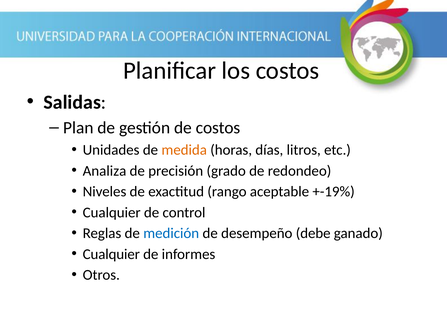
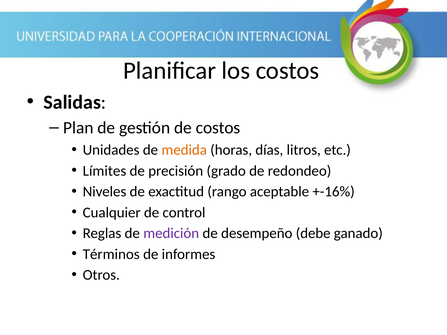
Analiza: Analiza -> Límites (104, 171)
+-19%: +-19% -> +-16% (334, 192)
medición colour: blue -> purple (171, 233)
Cualquier: Cualquier -> Términos (111, 254)
